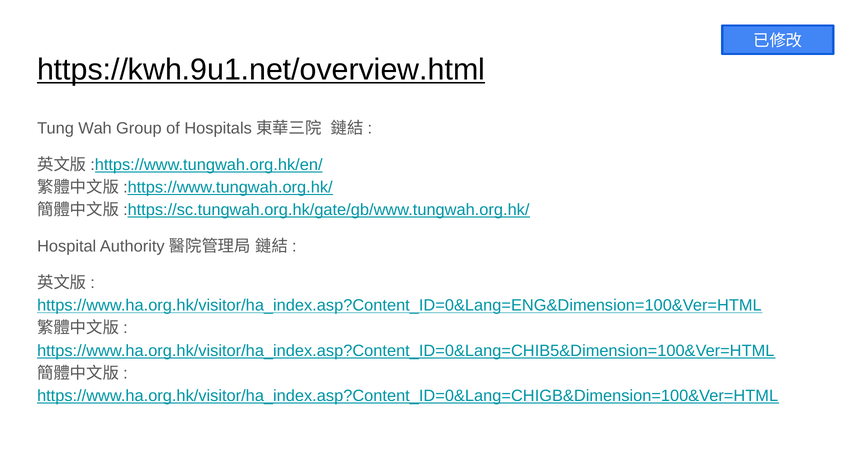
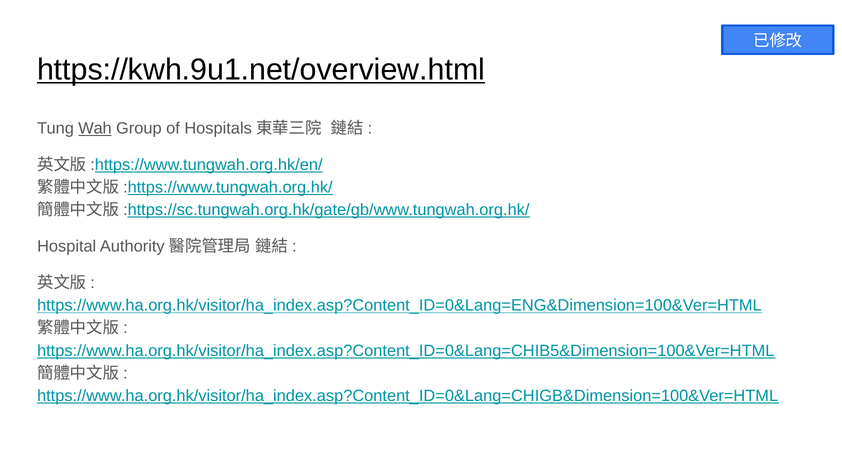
Wah underline: none -> present (95, 128)
